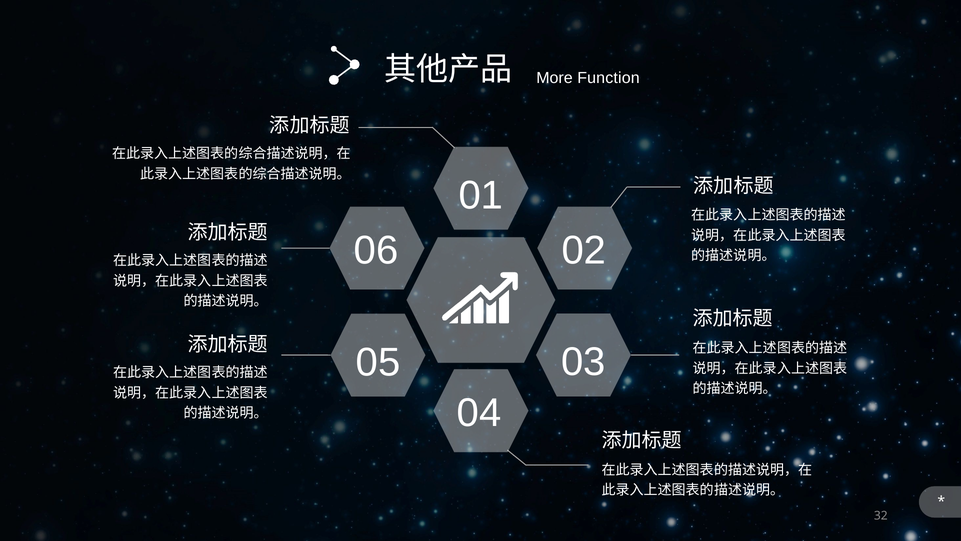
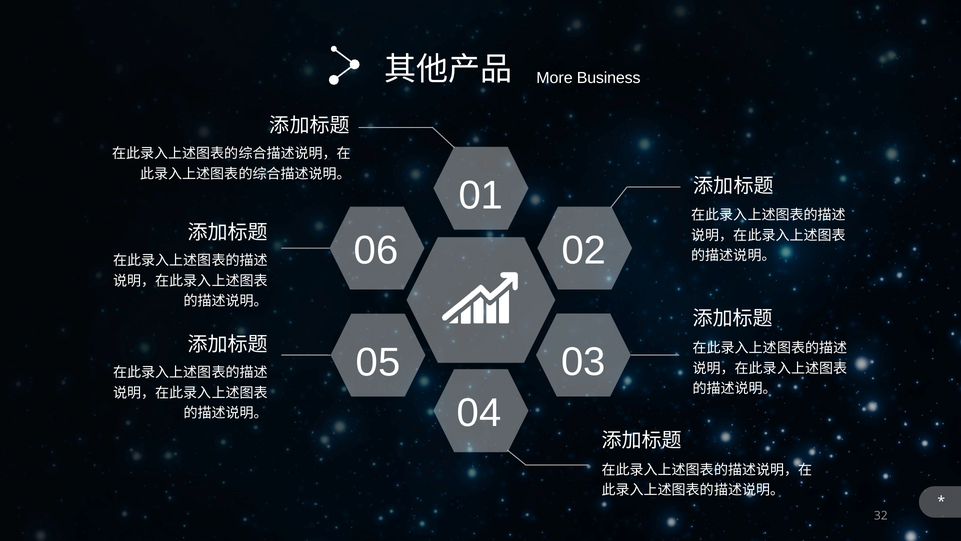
Function: Function -> Business (609, 78)
